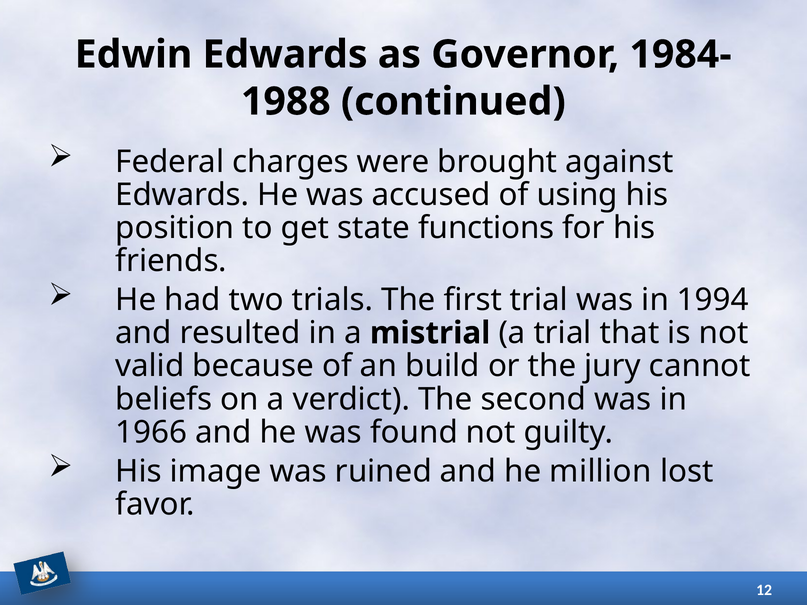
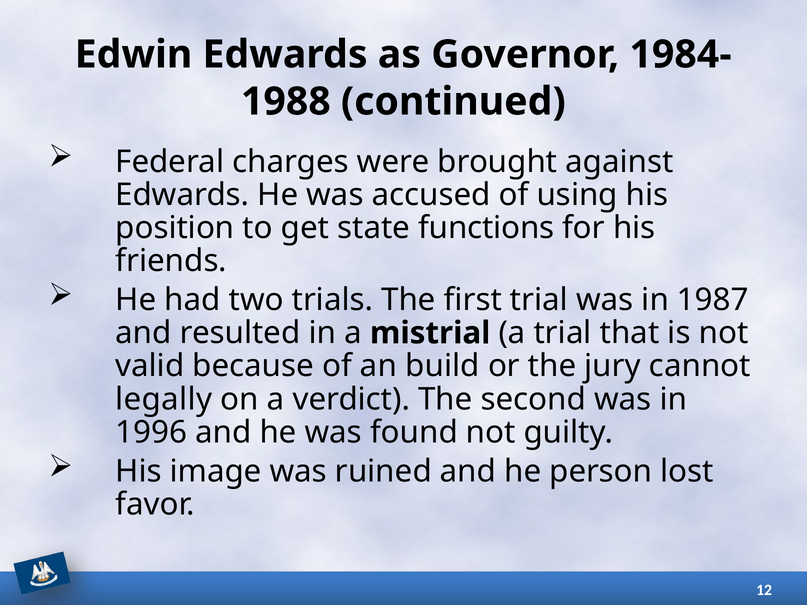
1994: 1994 -> 1987 (713, 300)
beliefs: beliefs -> legally (164, 399)
1966: 1966 -> 1996 (151, 433)
million: million -> person (601, 471)
